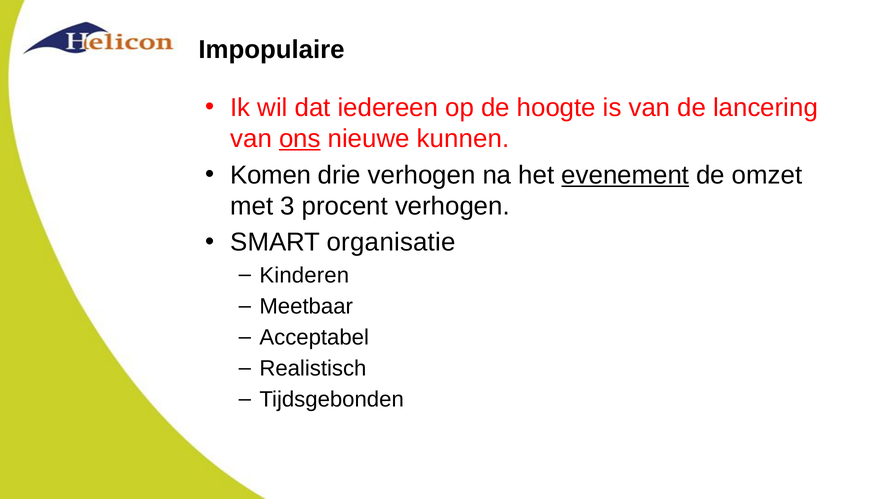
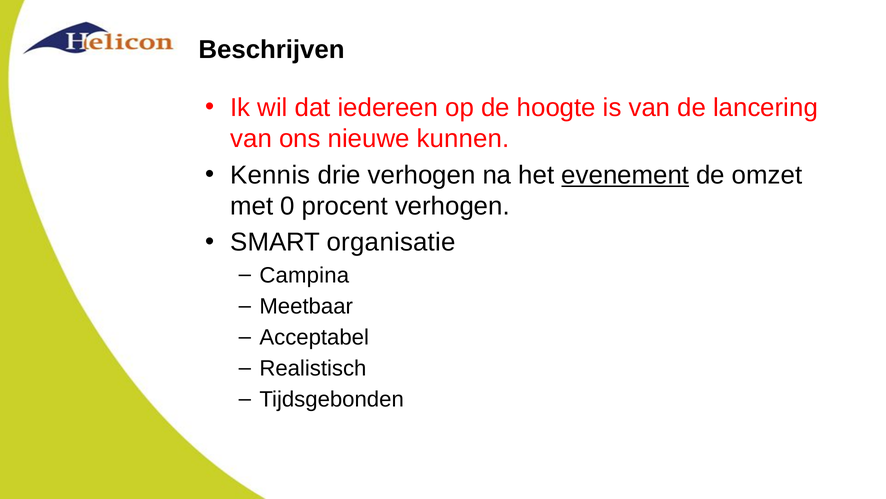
Impopulaire: Impopulaire -> Beschrijven (272, 49)
ons underline: present -> none (300, 139)
Komen: Komen -> Kennis (270, 175)
3: 3 -> 0 (288, 206)
Kinderen: Kinderen -> Campina (304, 275)
